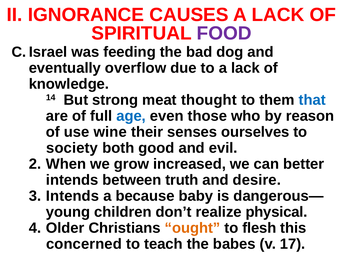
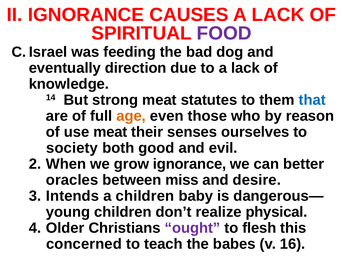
overflow: overflow -> direction (136, 68)
thought: thought -> statutes (209, 100)
age colour: blue -> orange (131, 116)
use wine: wine -> meat (110, 132)
grow increased: increased -> ignorance (190, 163)
intends: intends -> oracles (72, 179)
truth: truth -> miss (182, 179)
a because: because -> children (145, 195)
ought colour: orange -> purple (193, 227)
17: 17 -> 16 (293, 243)
